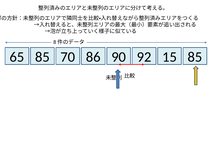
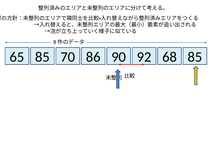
15: 15 -> 68 (170, 57)
